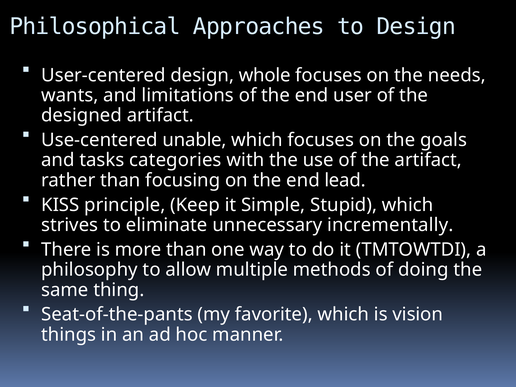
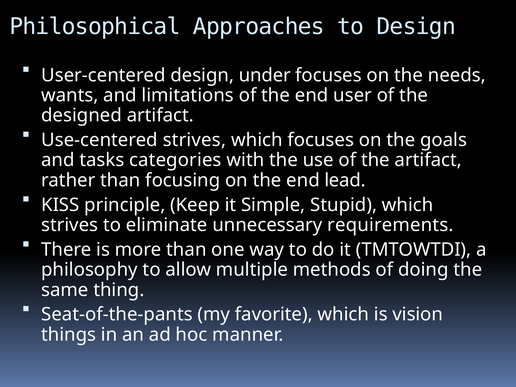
whole: whole -> under (265, 75)
Use-centered unable: unable -> strives (194, 140)
incrementally: incrementally -> requirements (390, 225)
